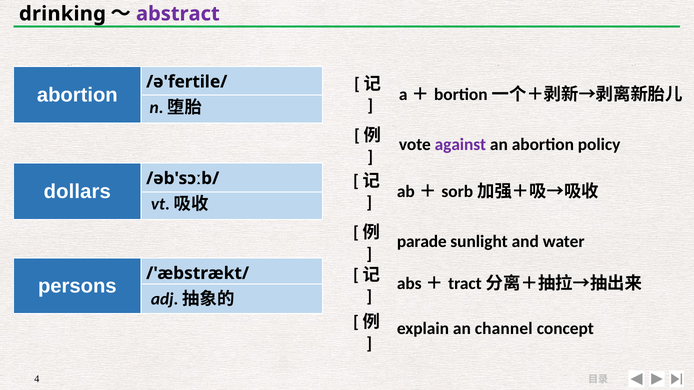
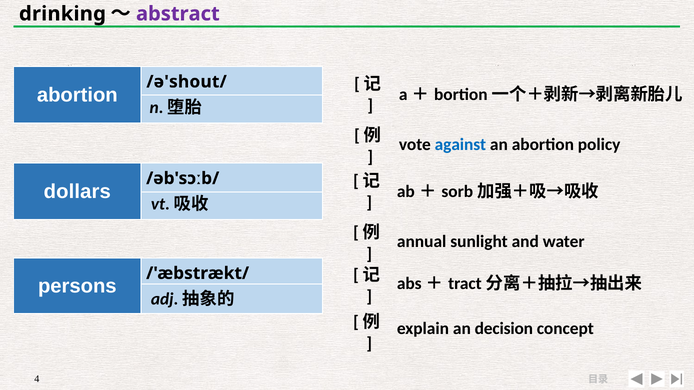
/ə'fertile/: /ə'fertile/ -> /ə'shout/ (187, 82)
against colour: purple -> blue (460, 145)
parade: parade -> annual (422, 242)
channel: channel -> decision (504, 329)
